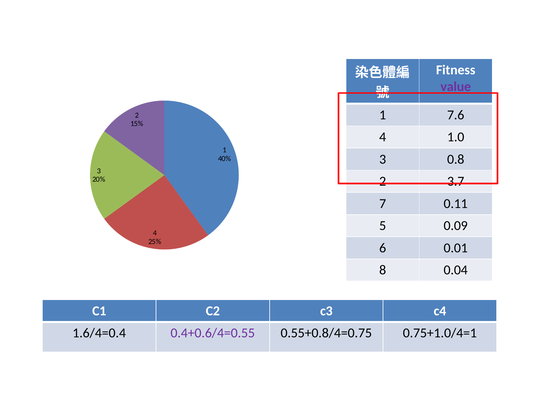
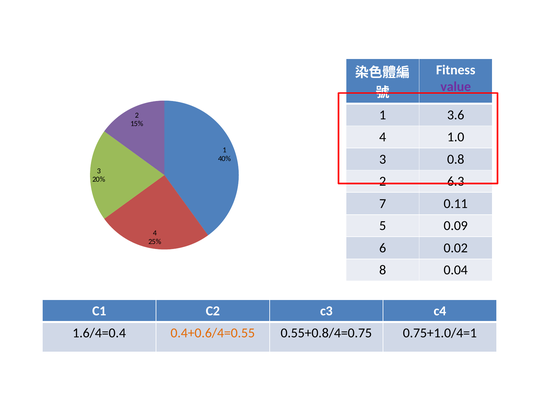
7.6: 7.6 -> 3.6 (456, 115)
3.7: 3.7 -> 6.3 (456, 181)
0.01: 0.01 -> 0.02 (456, 248)
0.4+0.6/4=0.55 colour: purple -> orange (213, 333)
